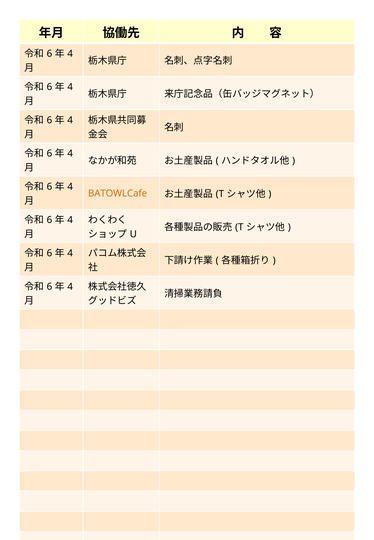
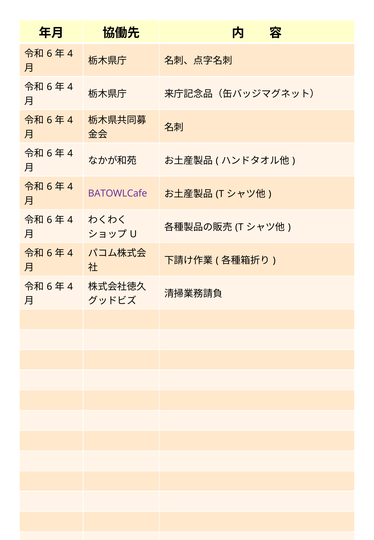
BATOWLCafe colour: orange -> purple (118, 193)
